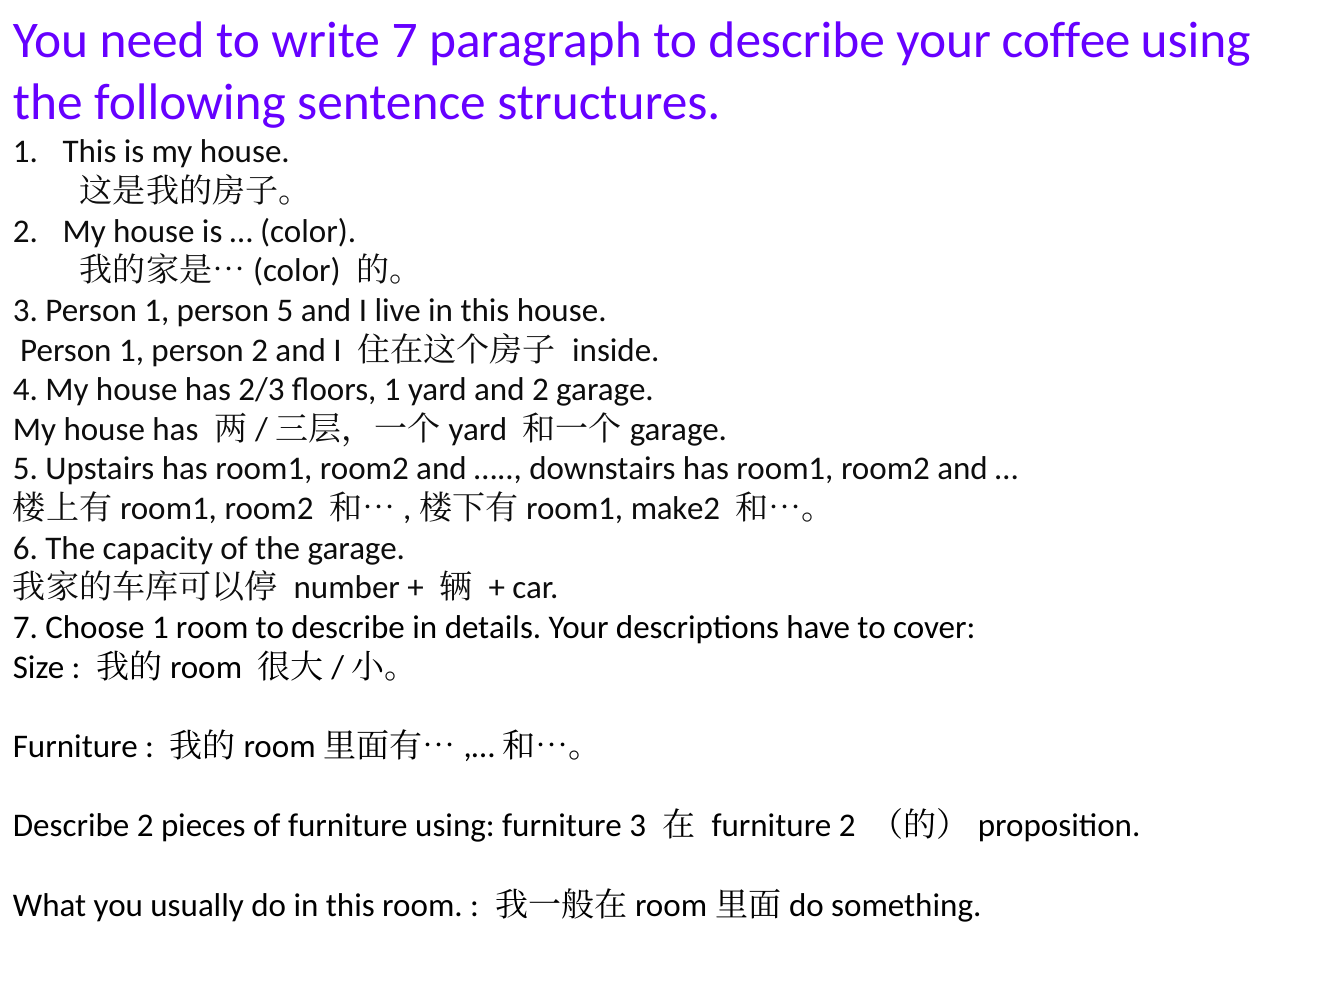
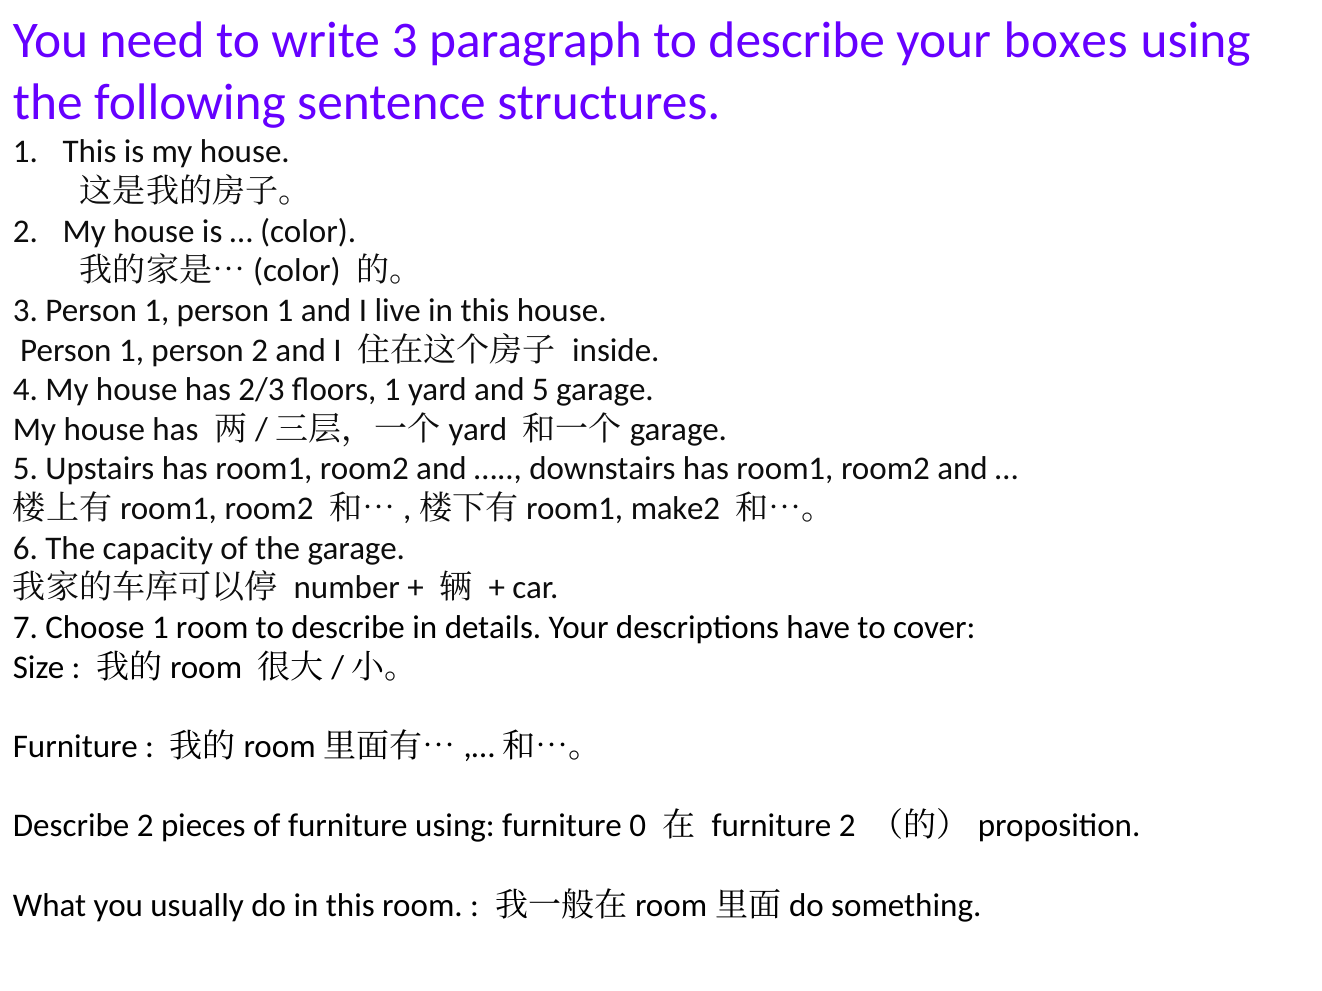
write 7: 7 -> 3 (405, 41)
coffee: coffee -> boxes (1066, 41)
1 person 5: 5 -> 1 (285, 311)
and 2: 2 -> 5 (541, 390)
furniture 3: 3 -> 0 (638, 826)
